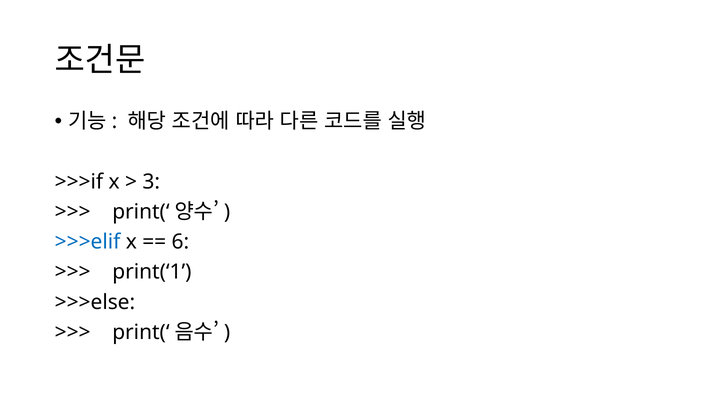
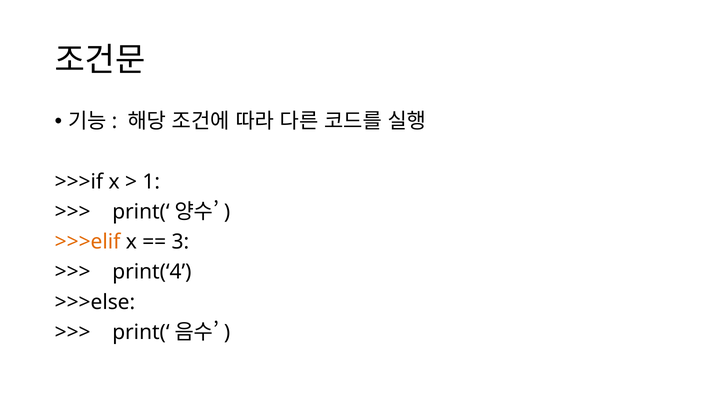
3: 3 -> 1 (151, 182)
>>>elif colour: blue -> orange (88, 242)
6: 6 -> 3 (180, 242)
print(‘1: print(‘1 -> print(‘4 (152, 272)
